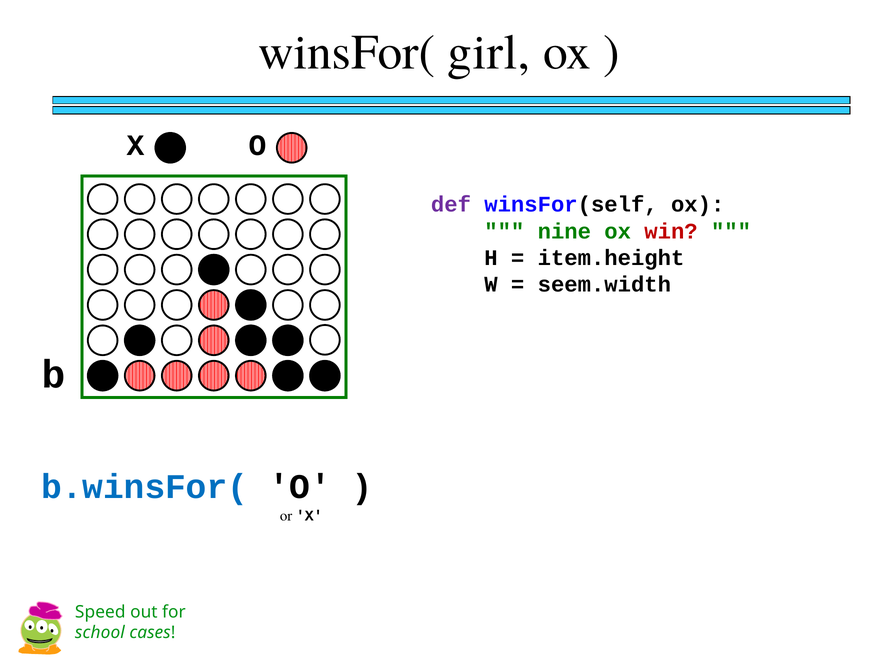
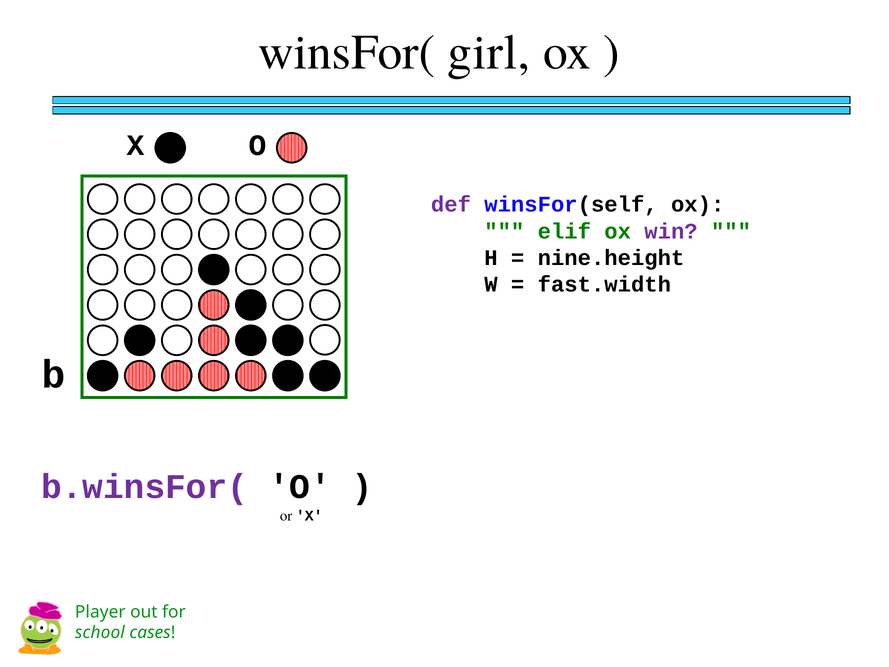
nine: nine -> elif (564, 231)
win colour: red -> purple (671, 231)
item.height: item.height -> nine.height (611, 258)
seem.width: seem.width -> fast.width (604, 284)
b.winsFor( colour: blue -> purple (145, 487)
Speed: Speed -> Player (100, 612)
